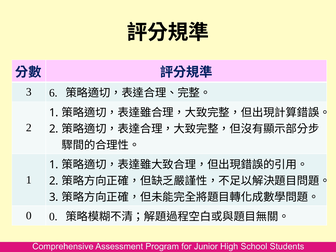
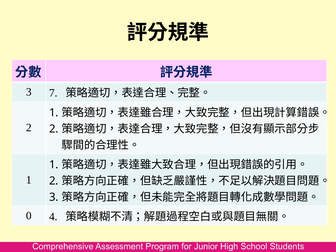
6: 6 -> 7 (53, 93)
0 0: 0 -> 4 (53, 217)
